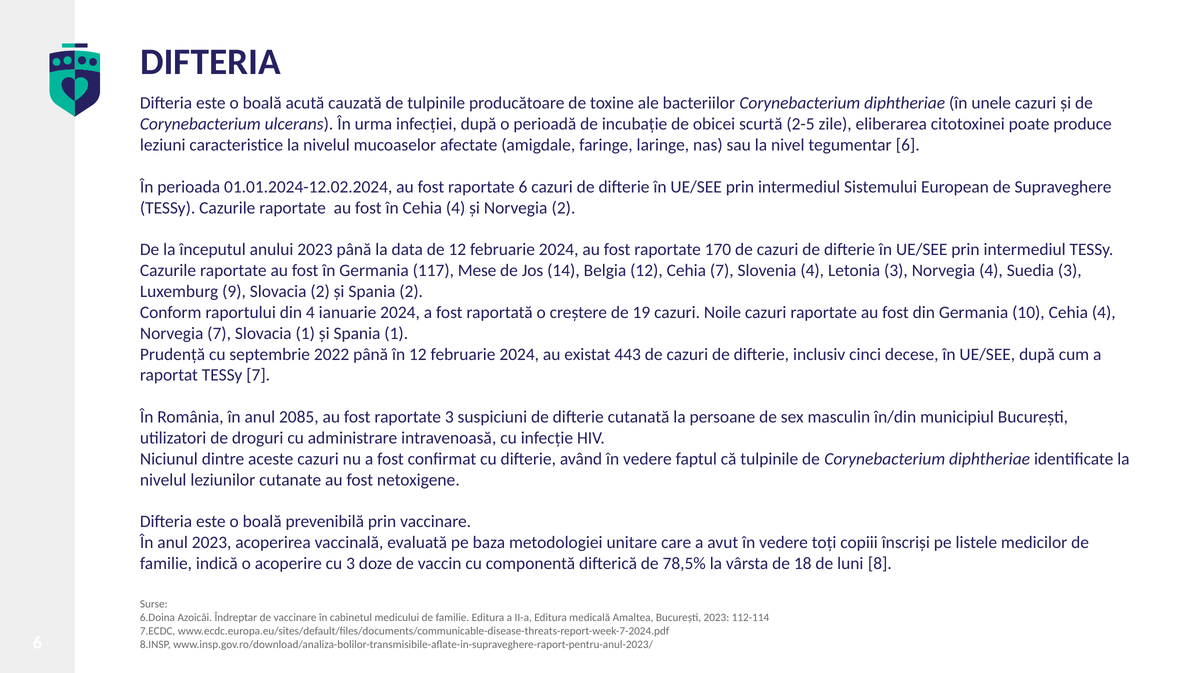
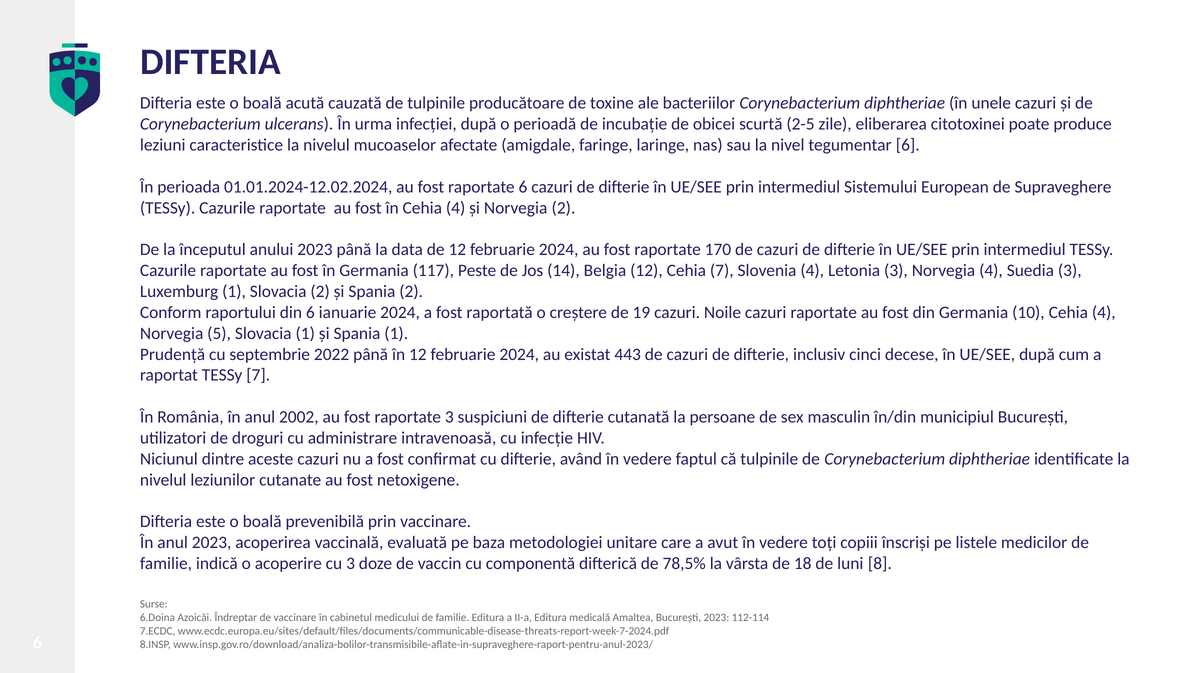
Mese: Mese -> Peste (477, 271)
Luxemburg 9: 9 -> 1 (234, 292)
din 4: 4 -> 6 (310, 312)
Norvegia 7: 7 -> 5 (219, 333)
2085: 2085 -> 2002 (299, 417)
